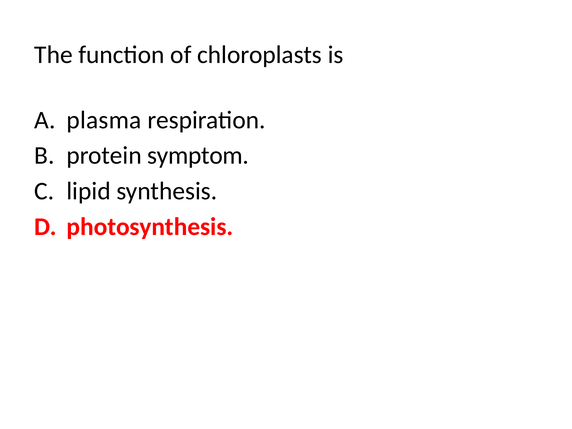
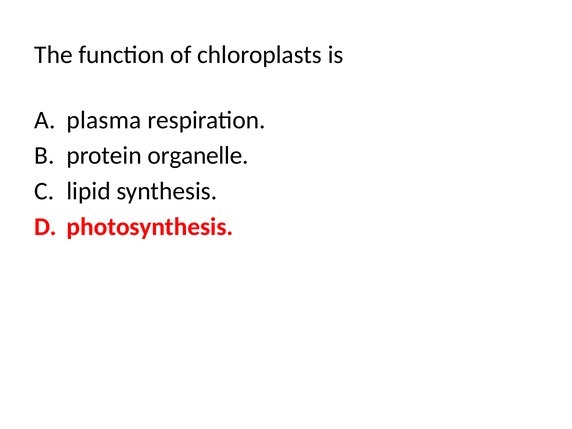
symptom: symptom -> organelle (198, 156)
